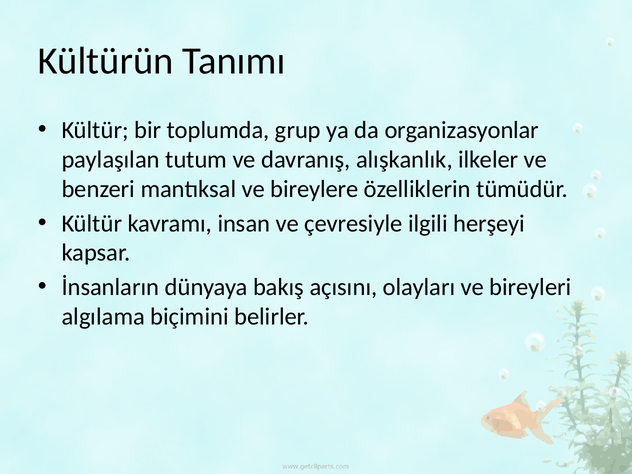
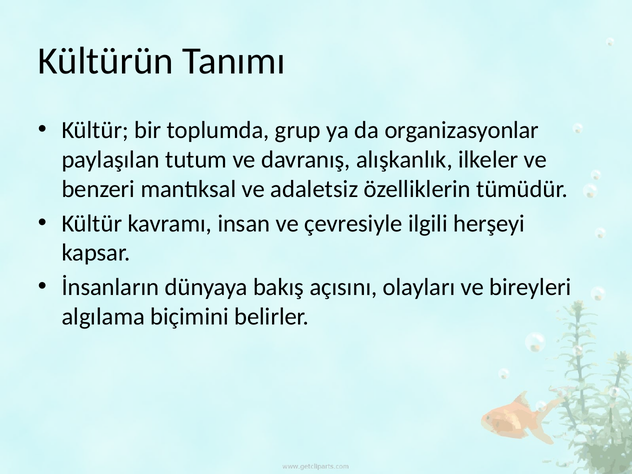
bireylere: bireylere -> adaletsiz (314, 189)
